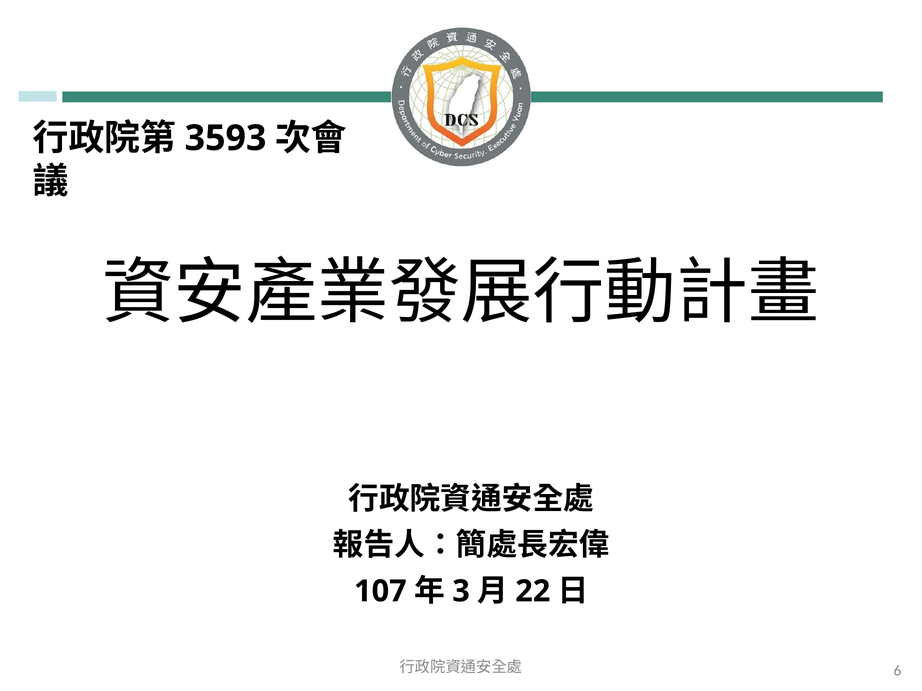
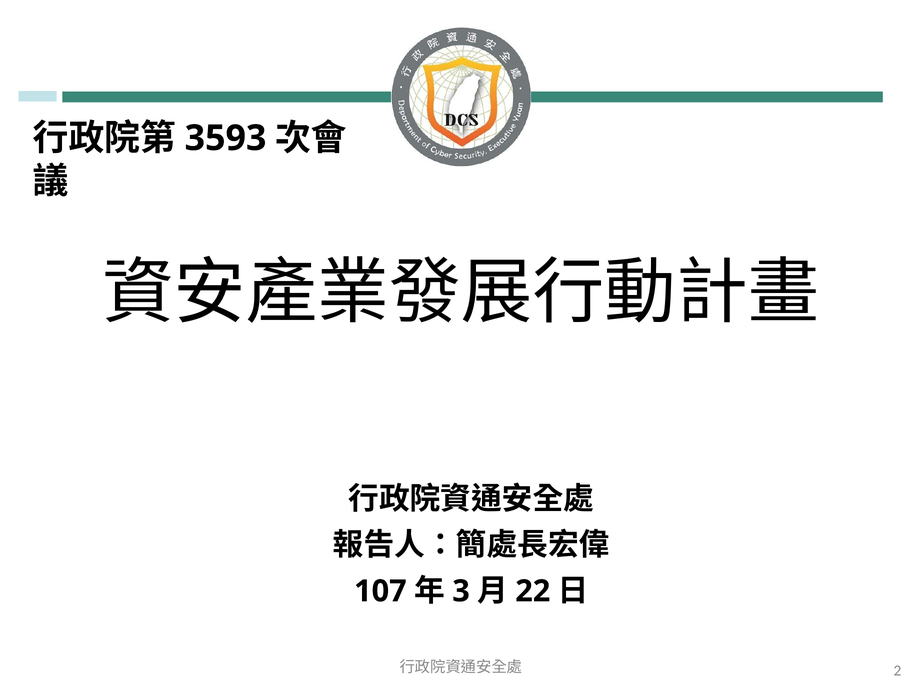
6: 6 -> 2 (897, 671)
